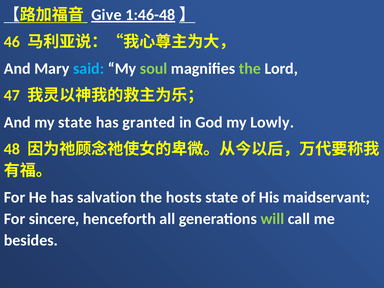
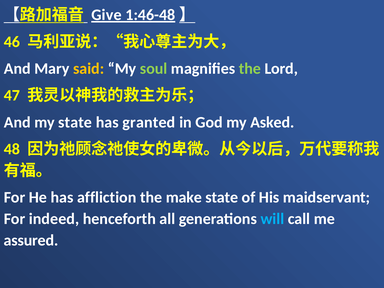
said colour: light blue -> yellow (89, 69)
Lowly: Lowly -> Asked (272, 122)
salvation: salvation -> affliction (107, 197)
hosts: hosts -> make (184, 197)
sincere: sincere -> indeed (54, 219)
will colour: light green -> light blue (272, 219)
besides: besides -> assured (31, 240)
